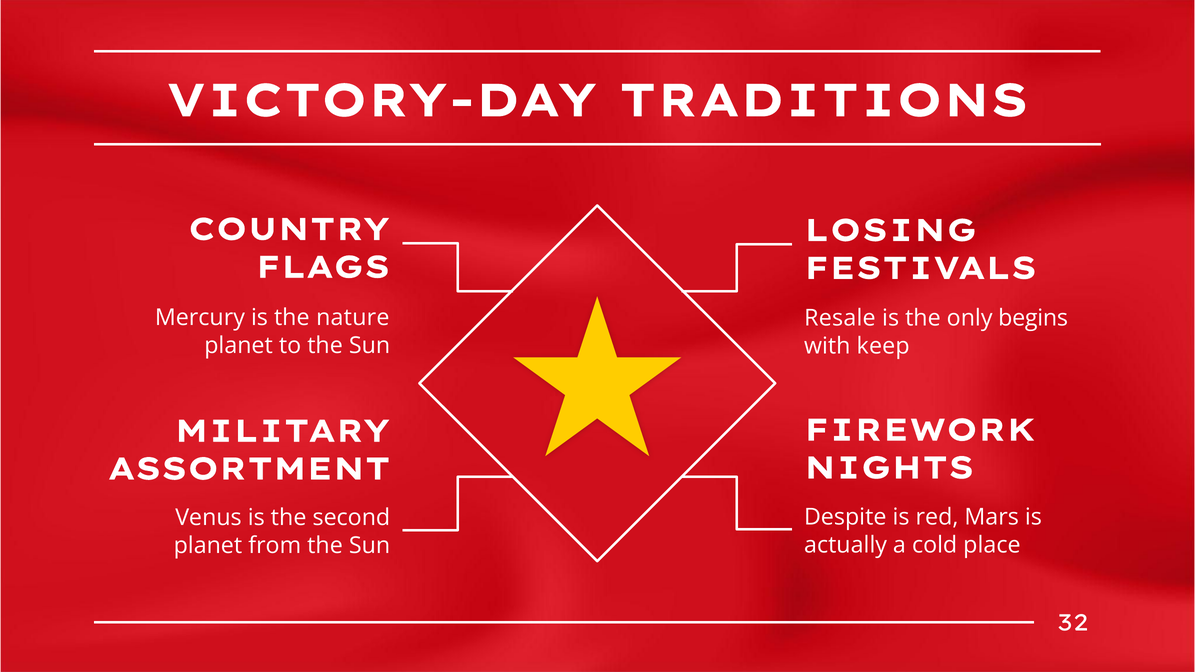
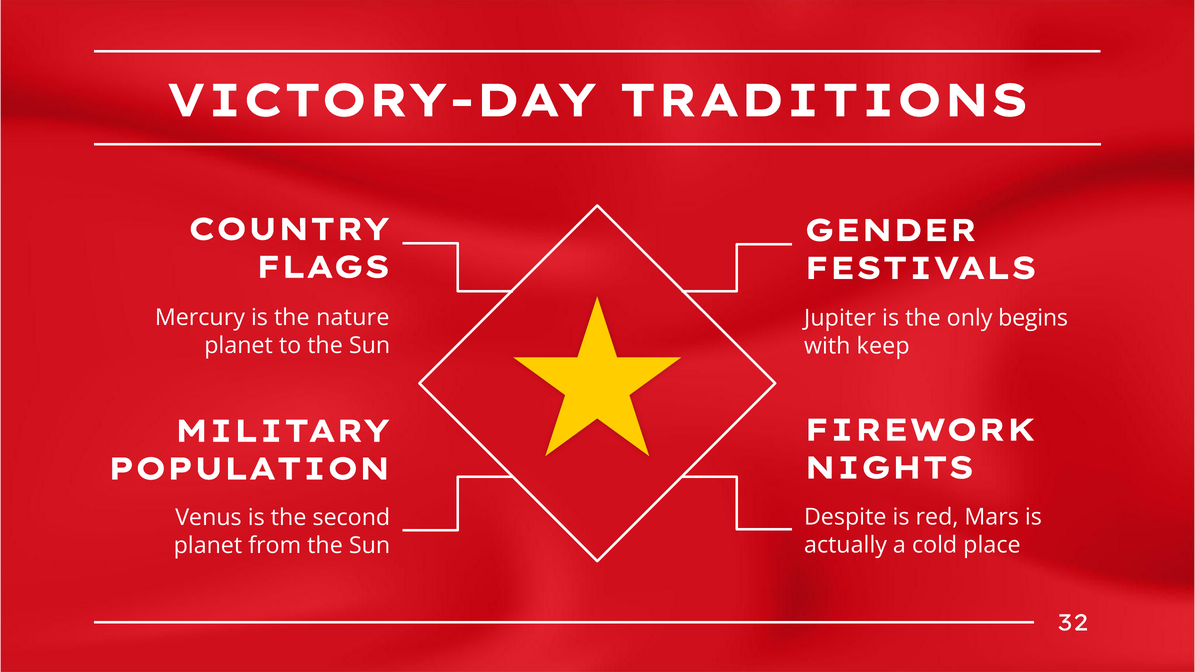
LOSING: LOSING -> GENDER (891, 231)
Resale: Resale -> Jupiter (840, 318)
ASSORTMENT: ASSORTMENT -> POPULATION (249, 469)
